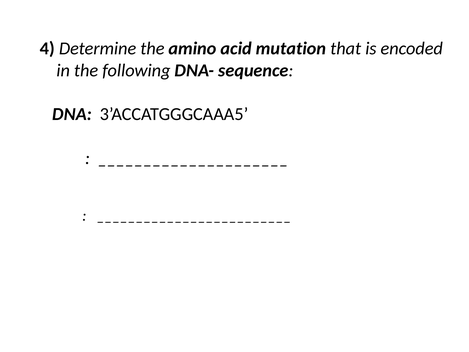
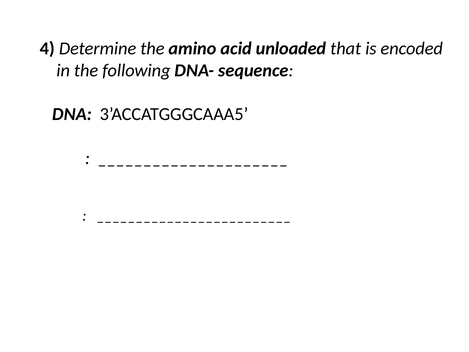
mutation: mutation -> unloaded (291, 48)
